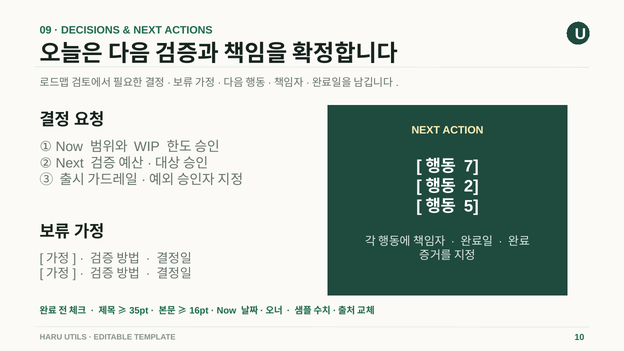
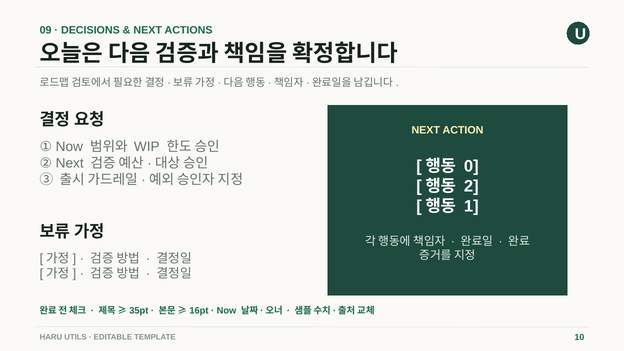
7: 7 -> 0 (471, 166)
5: 5 -> 1 (471, 206)
